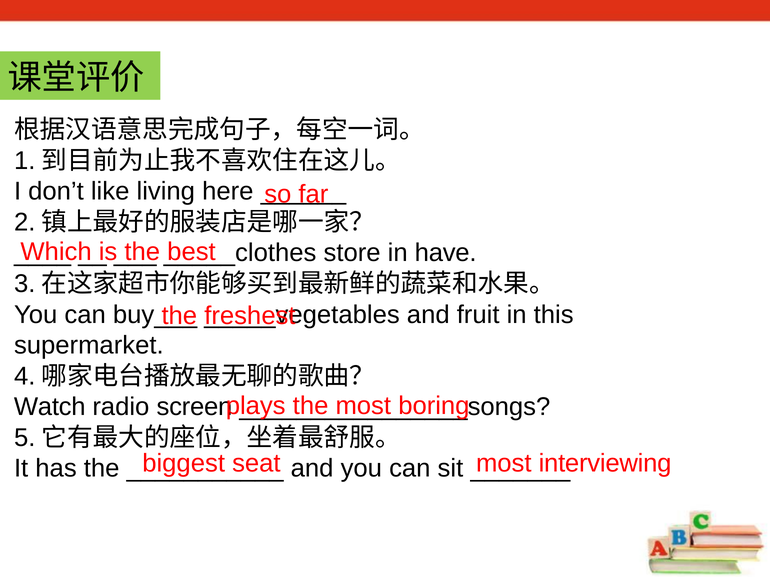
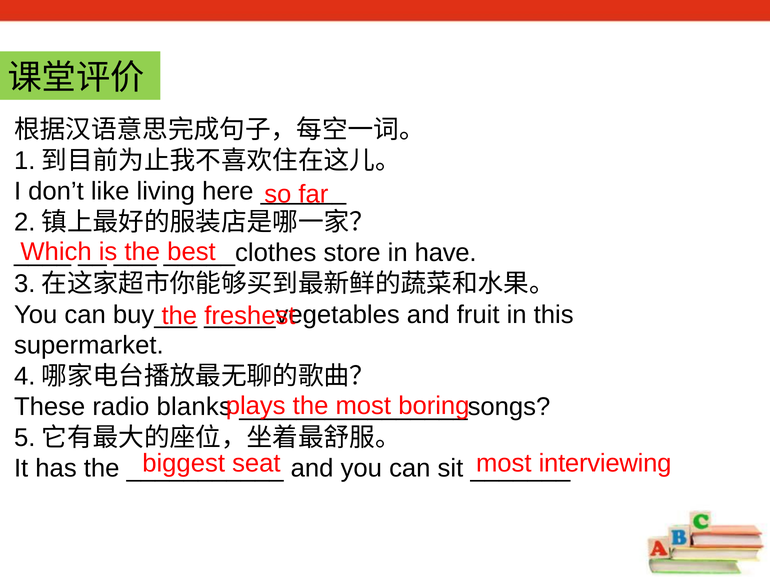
Watch: Watch -> These (50, 407)
screen: screen -> blanks (194, 407)
